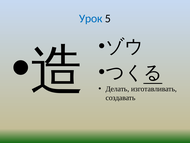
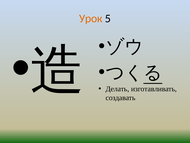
Урок colour: blue -> orange (91, 18)
